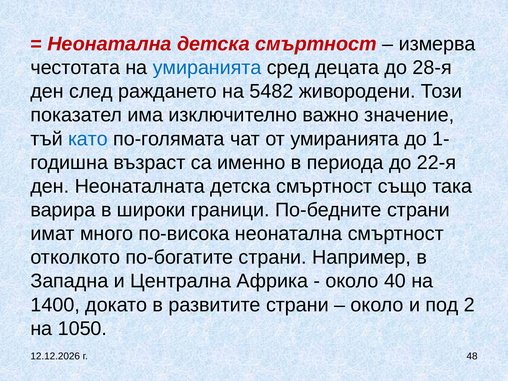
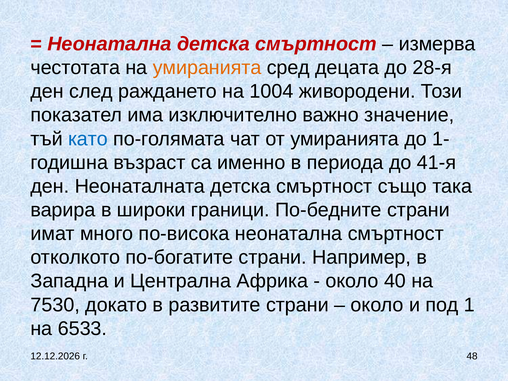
умиранията colour: blue -> orange (207, 68)
5482: 5482 -> 1004 (271, 91)
22-я: 22-я -> 41-я (437, 163)
1400: 1400 -> 7530 (55, 305)
2: 2 -> 1 (469, 305)
1050: 1050 -> 6533 (82, 329)
